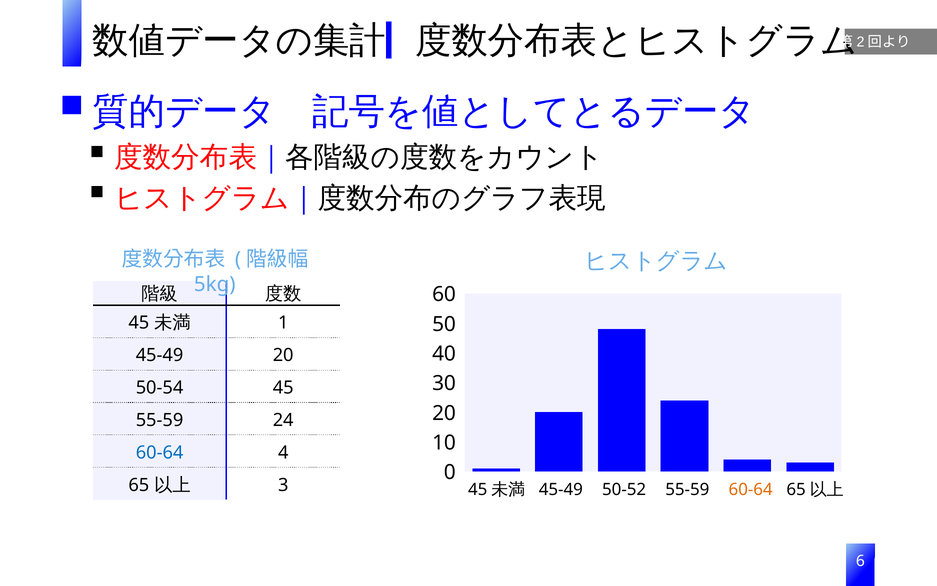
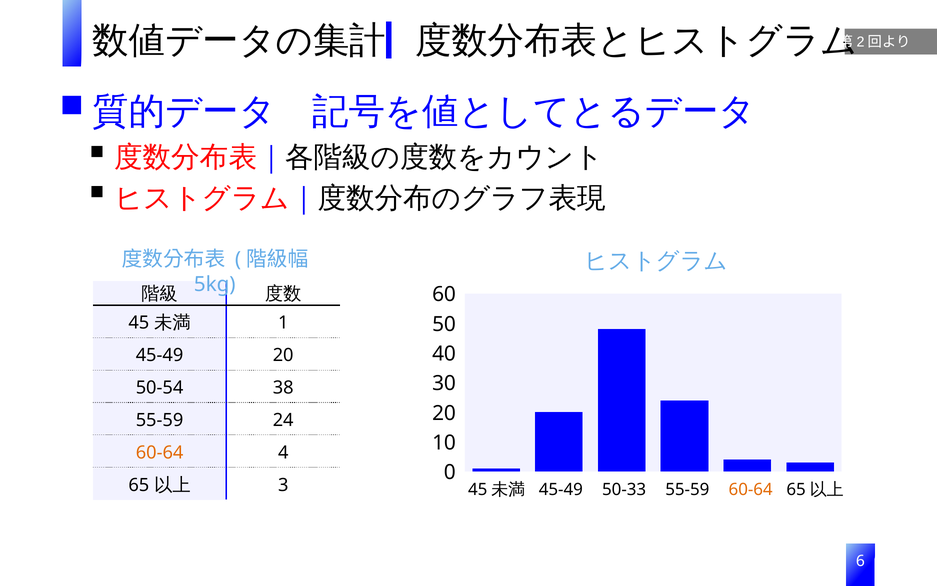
50-54 45: 45 -> 38 (283, 388)
60-64 colour: blue -> orange (160, 452)
50-52: 50-52 -> 50-33 (624, 489)
